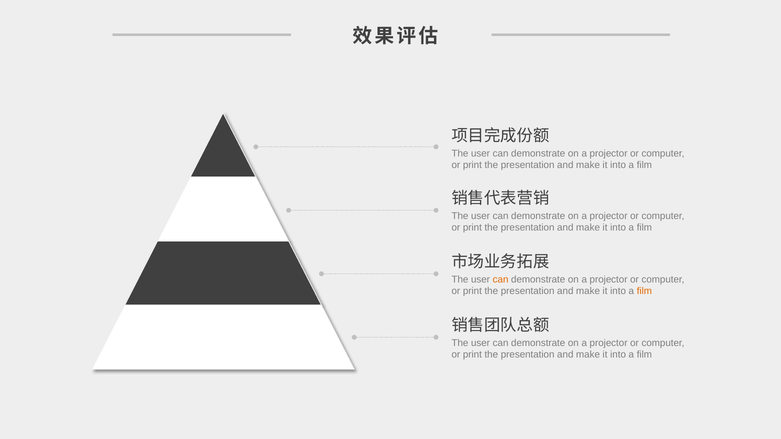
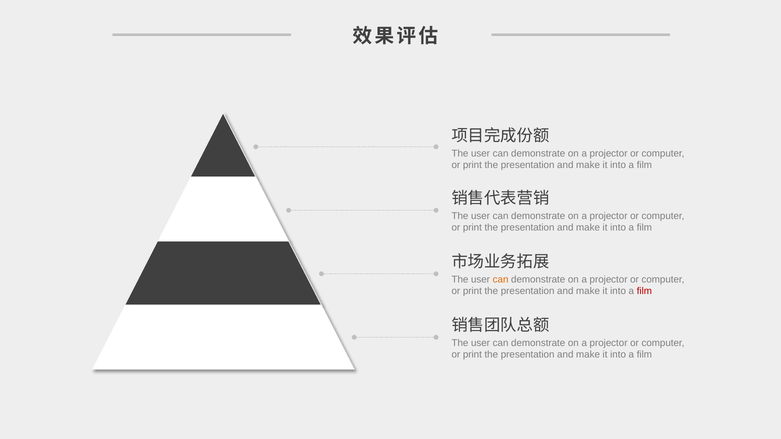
film colour: orange -> red (644, 291)
